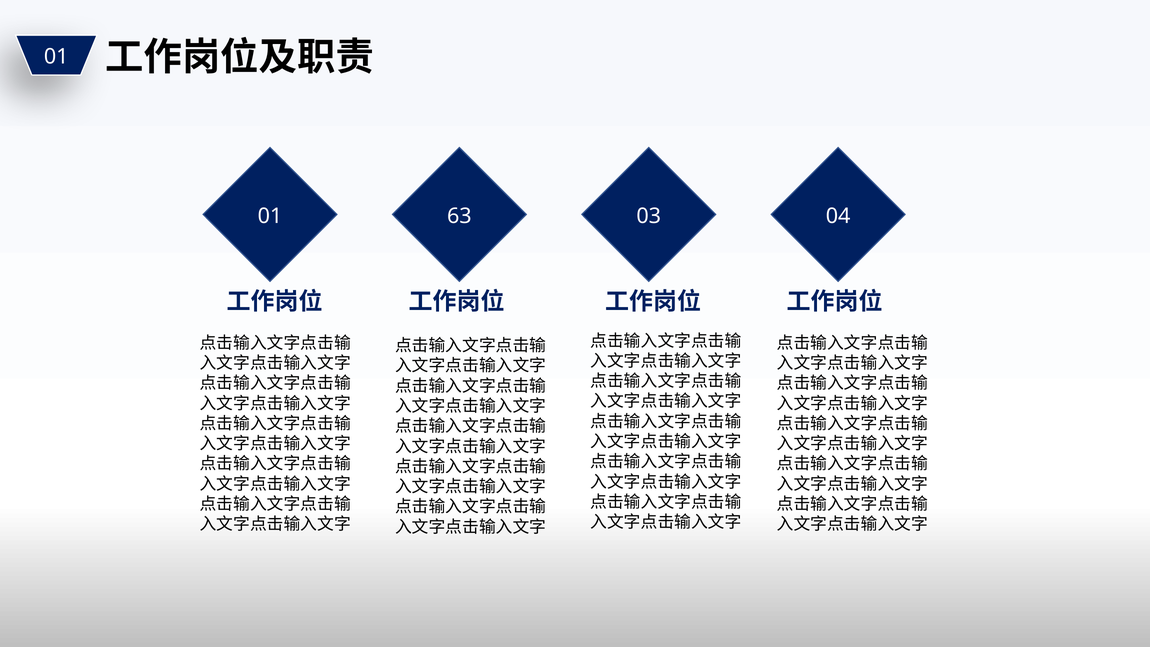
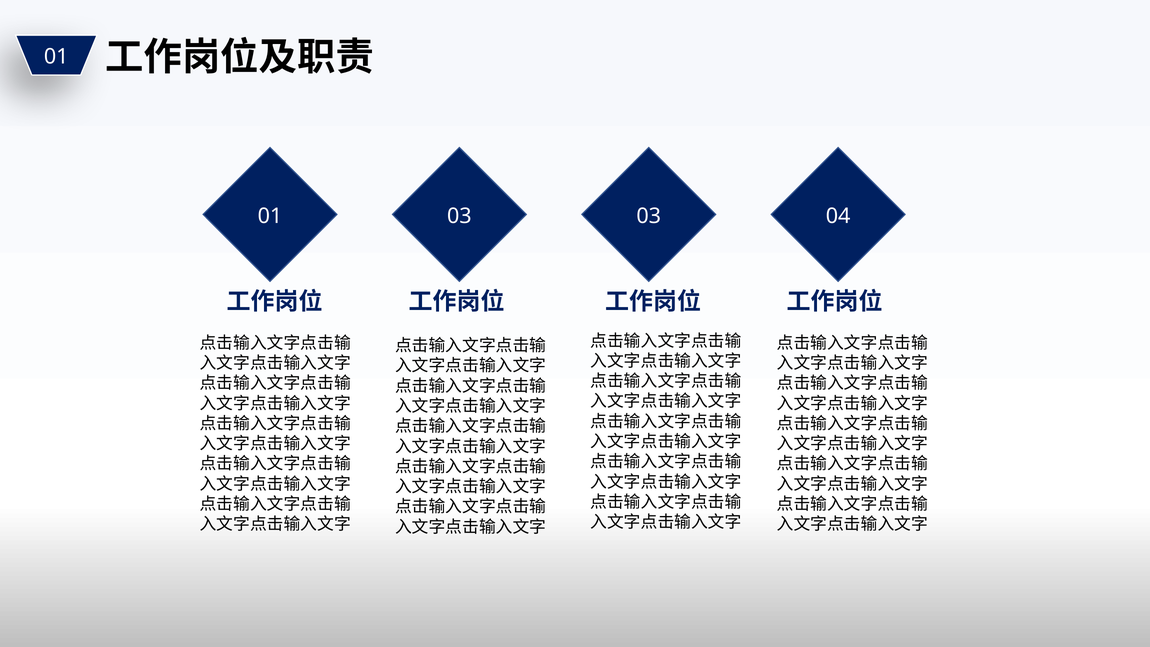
01 63: 63 -> 03 (459, 216)
